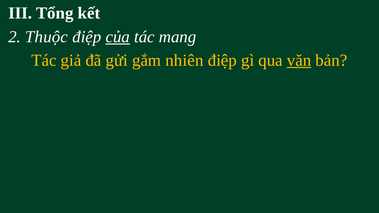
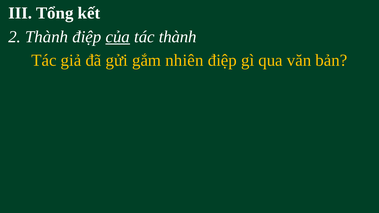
2 Thuộc: Thuộc -> Thành (47, 37)
tác mang: mang -> thành (178, 37)
văn underline: present -> none (299, 60)
